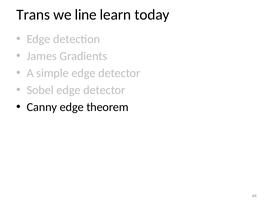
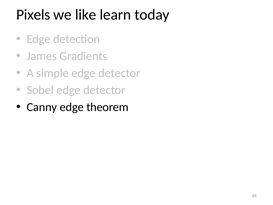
Trans: Trans -> Pixels (33, 15)
line: line -> like (86, 15)
